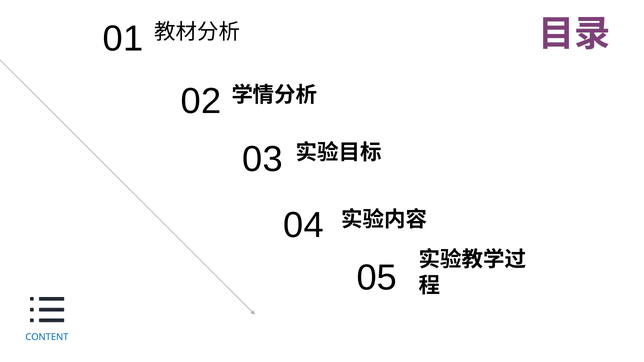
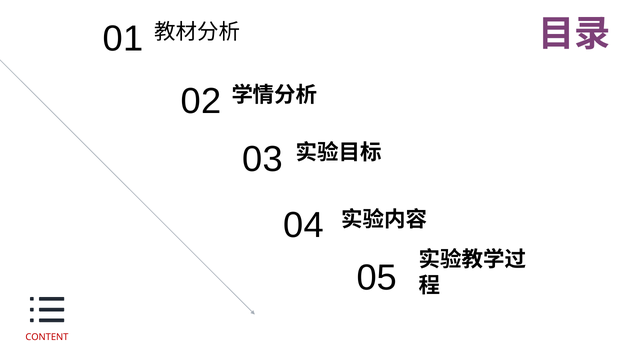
CONTENT colour: blue -> red (47, 337)
